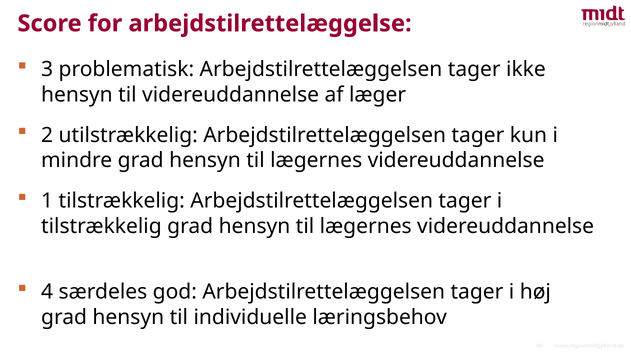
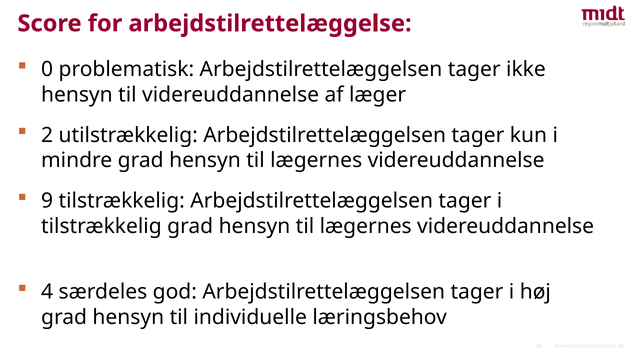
3: 3 -> 0 (47, 70)
1: 1 -> 9 (47, 201)
